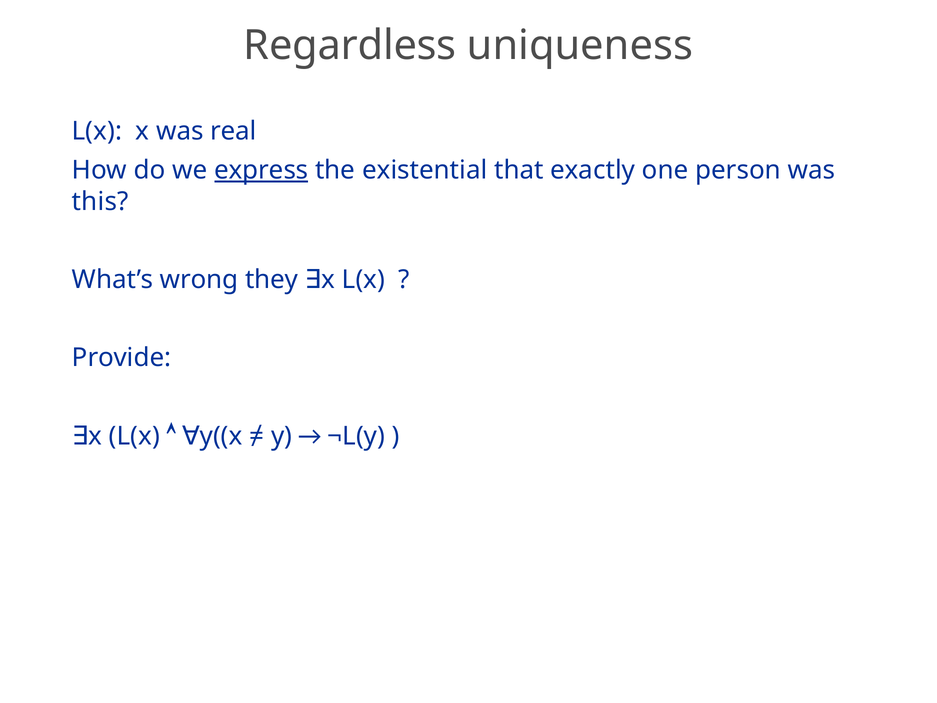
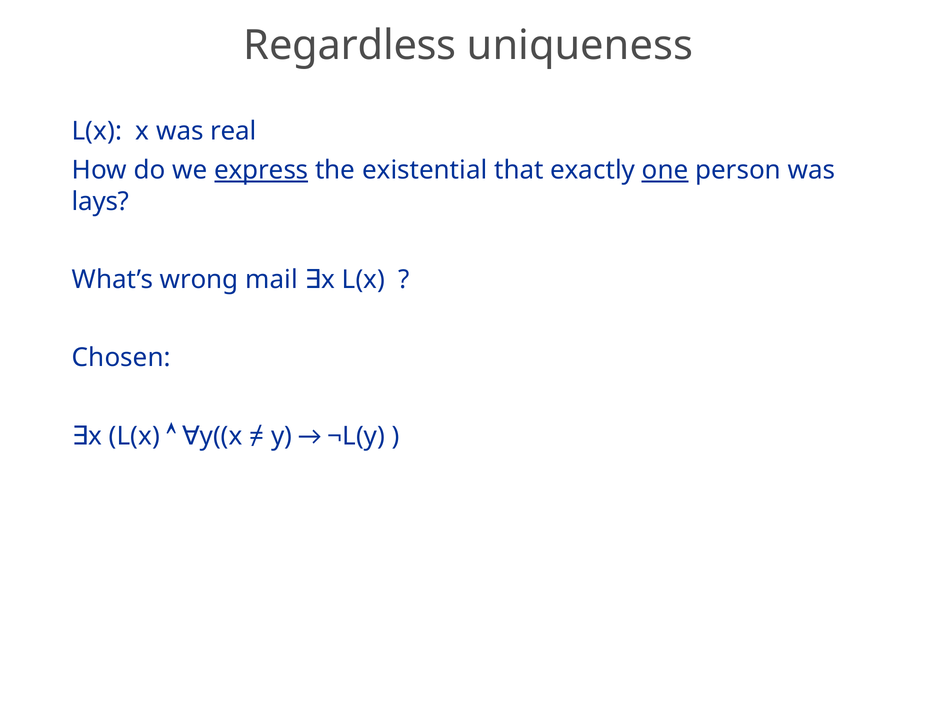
one underline: none -> present (665, 170)
this: this -> lays (100, 201)
they: they -> mail (272, 280)
Provide: Provide -> Chosen (121, 358)
